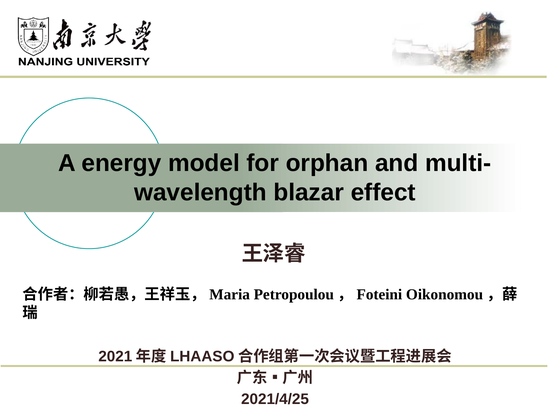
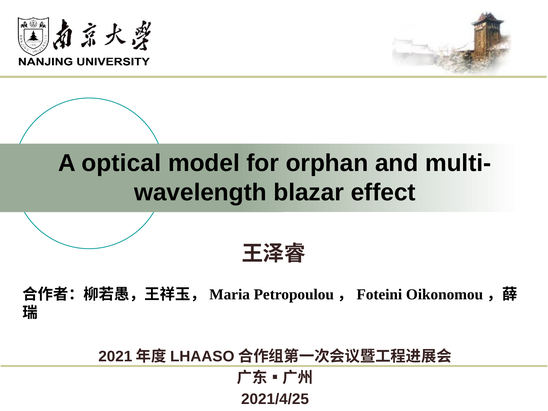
energy: energy -> optical (121, 163)
